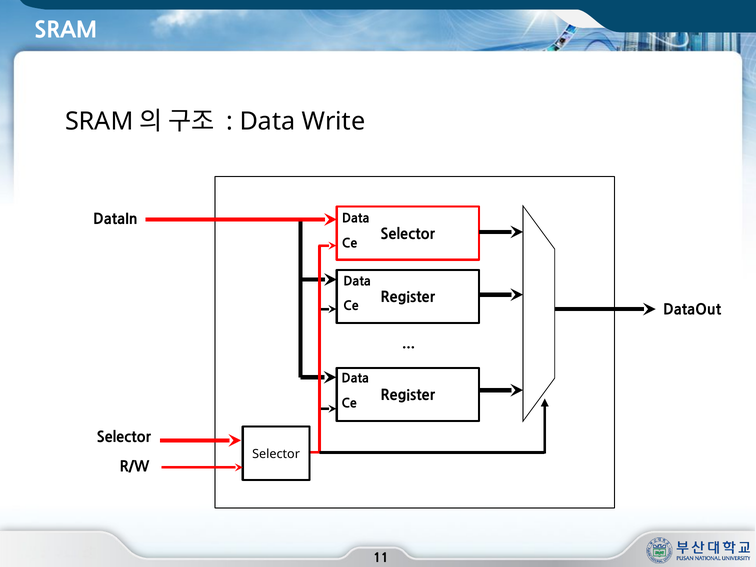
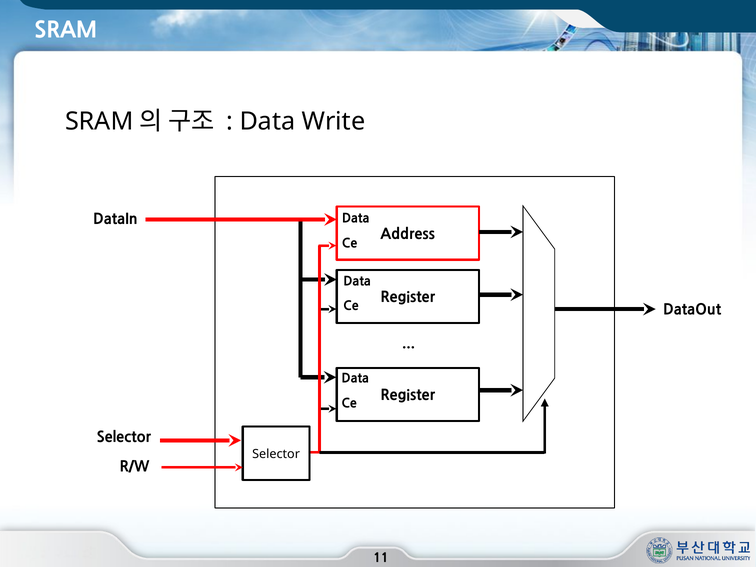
Selector: Selector -> Address (408, 234)
